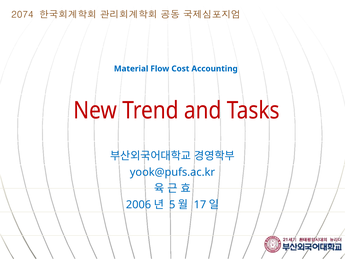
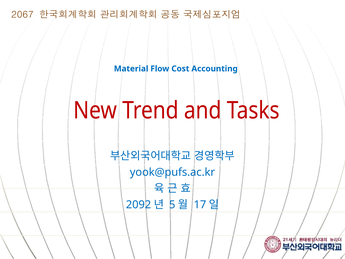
2074: 2074 -> 2067 (22, 15)
2006: 2006 -> 2092 (139, 205)
